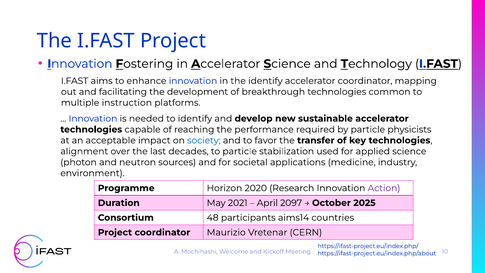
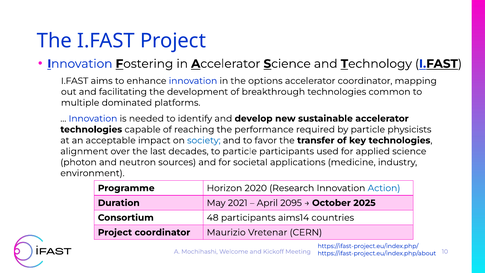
the identify: identify -> options (265, 81)
instruction: instruction -> dominated (127, 103)
particle stabilization: stabilization -> participants (287, 151)
Action colour: purple -> blue (384, 188)
2097: 2097 -> 2095 (291, 203)
